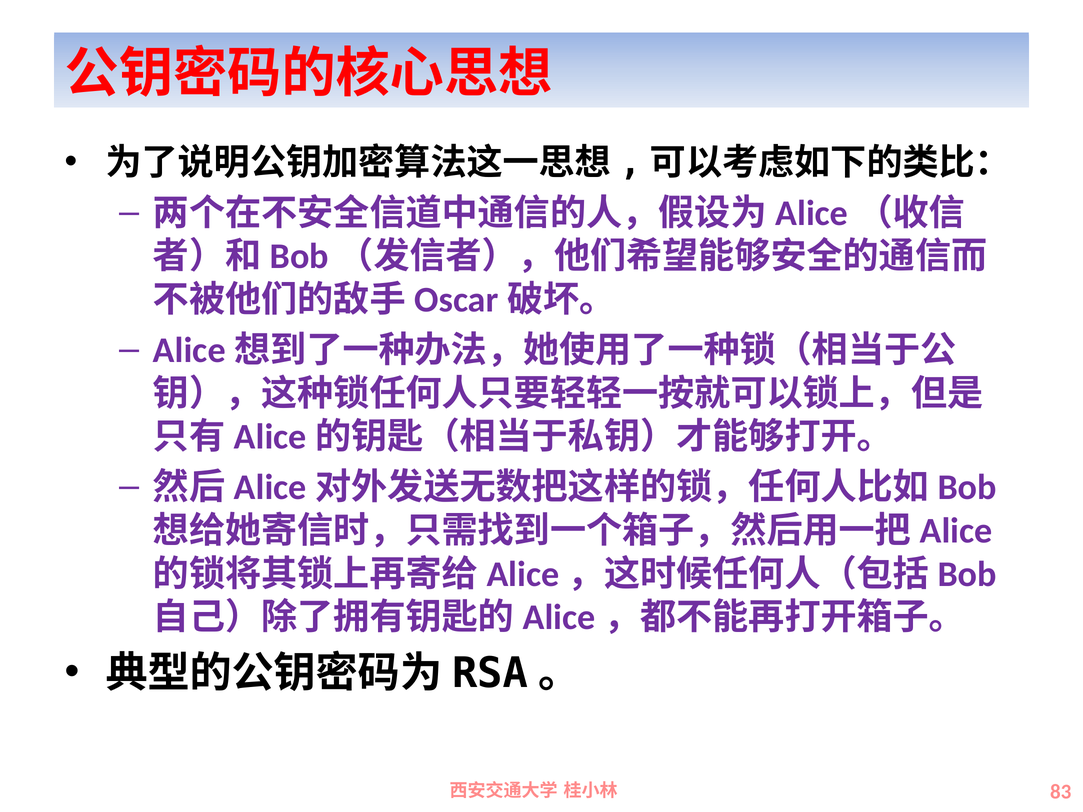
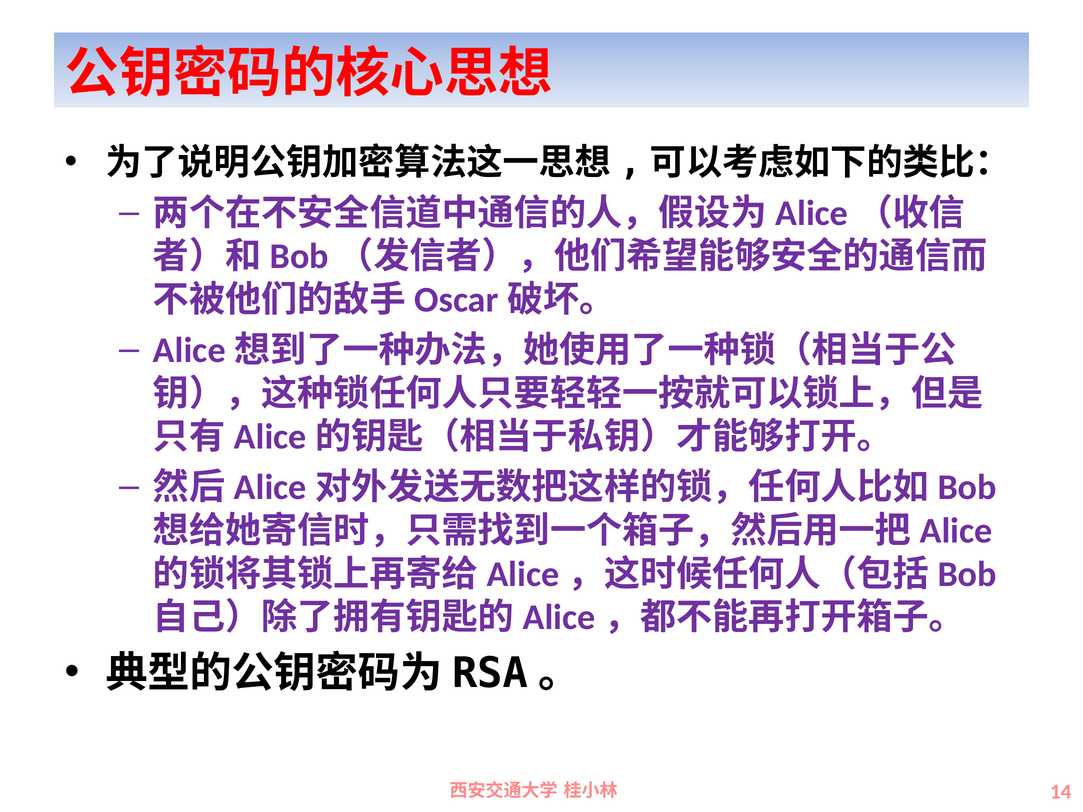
83: 83 -> 14 (1061, 792)
